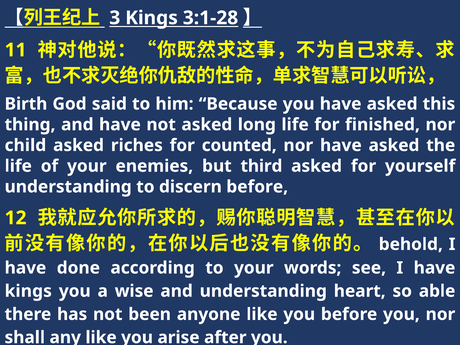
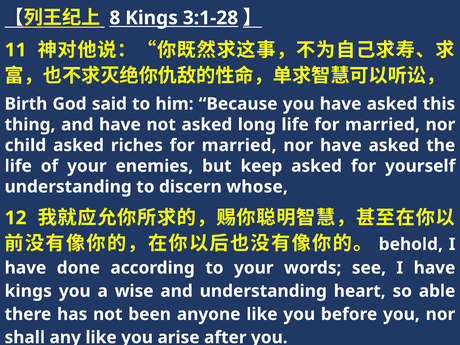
3: 3 -> 8 (115, 18)
life for finished: finished -> married (382, 125)
riches for counted: counted -> married (239, 145)
third: third -> keep (261, 166)
discern before: before -> whose (257, 187)
